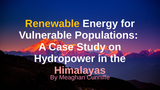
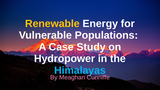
Himalayas colour: pink -> light blue (80, 70)
